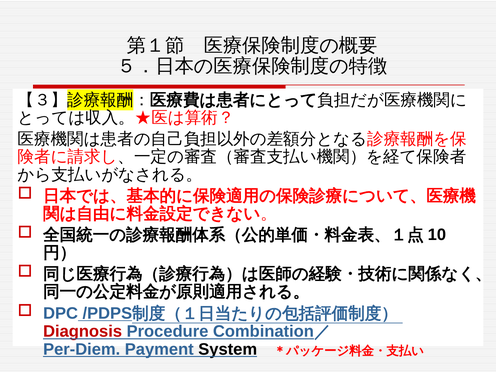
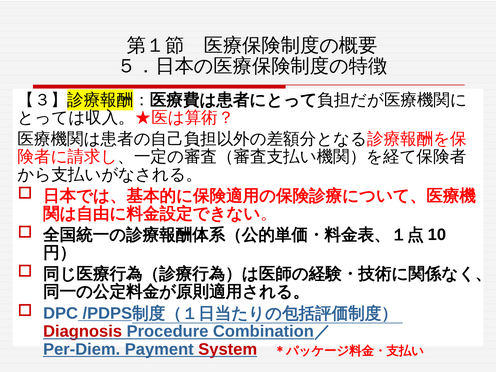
System colour: black -> red (228, 349)
